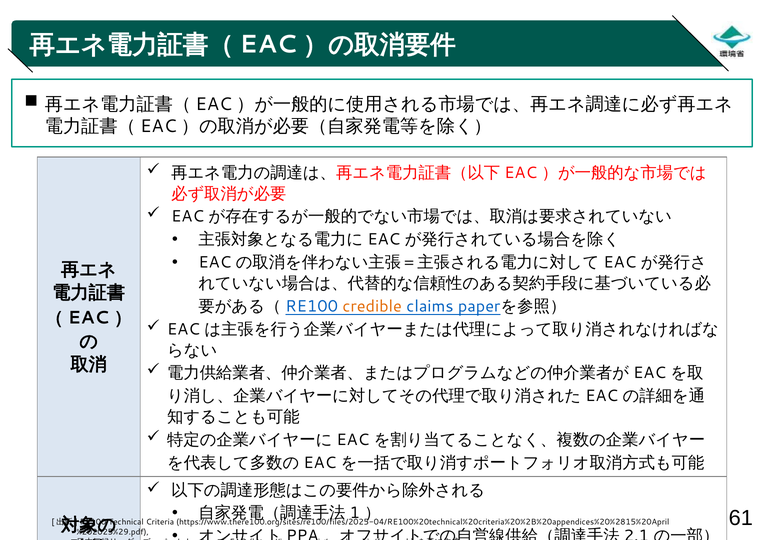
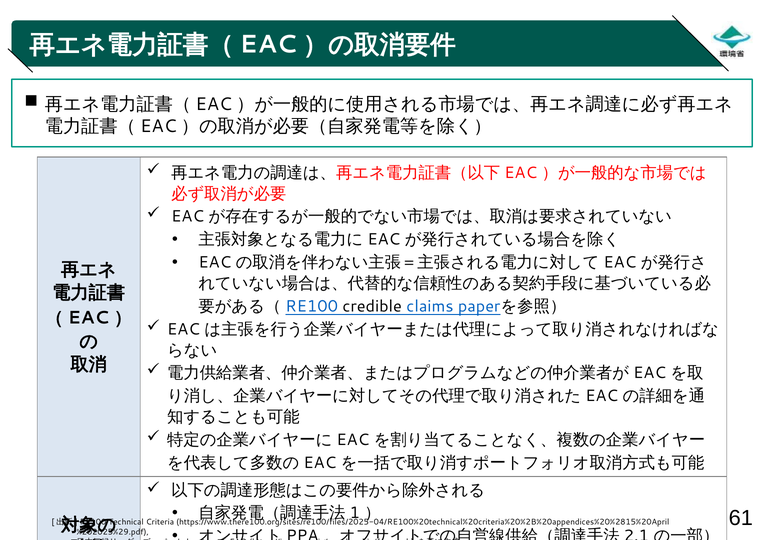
credible colour: orange -> black (372, 306)
